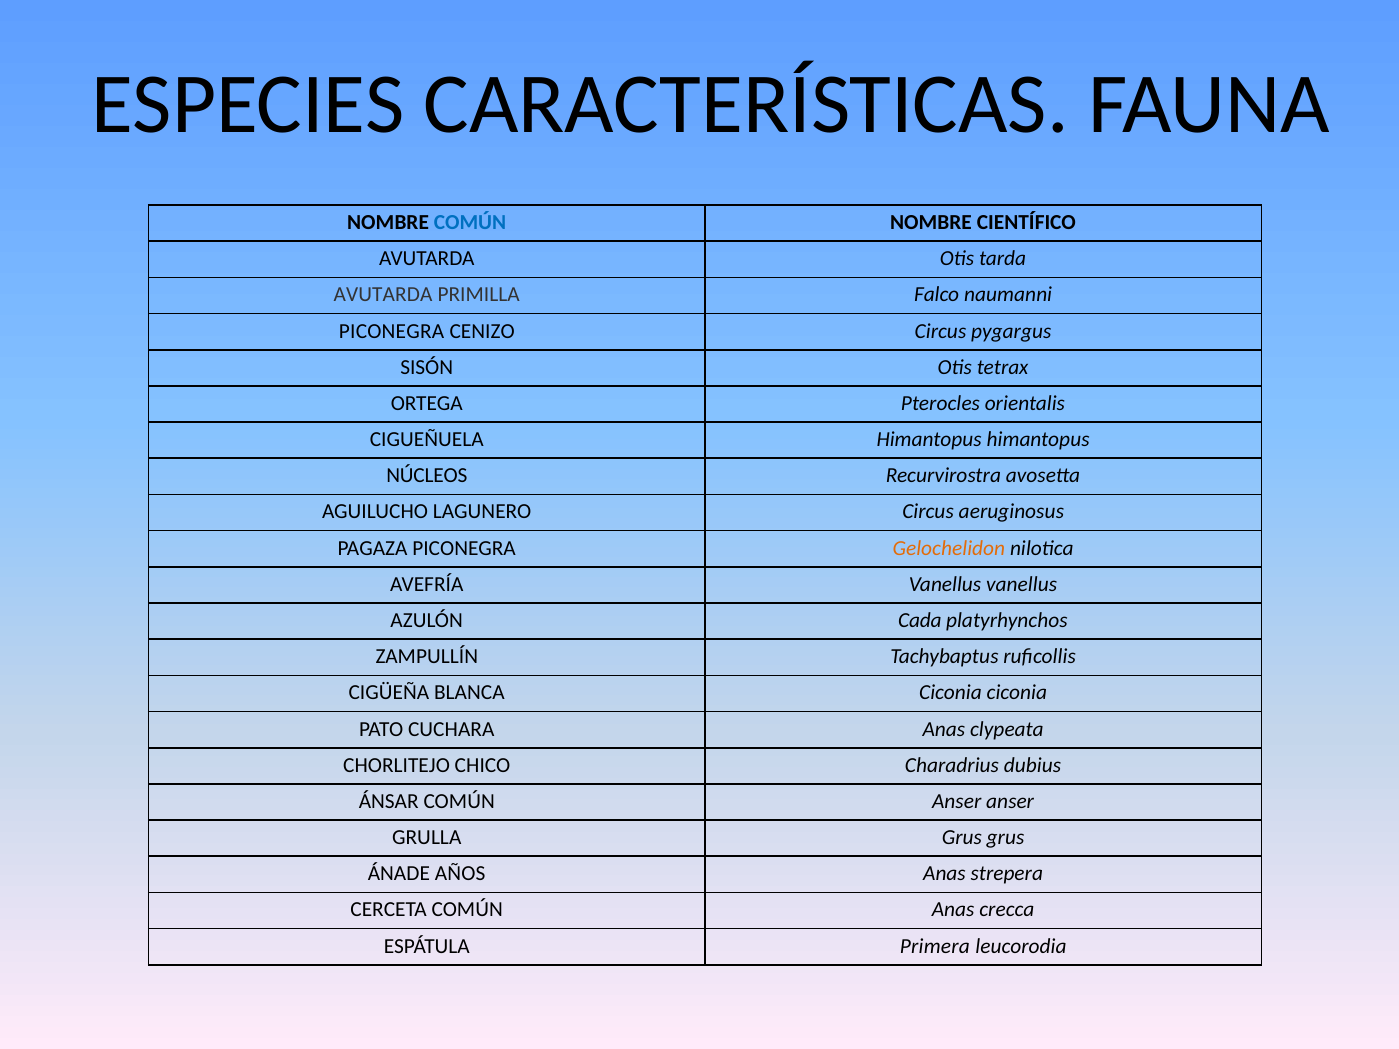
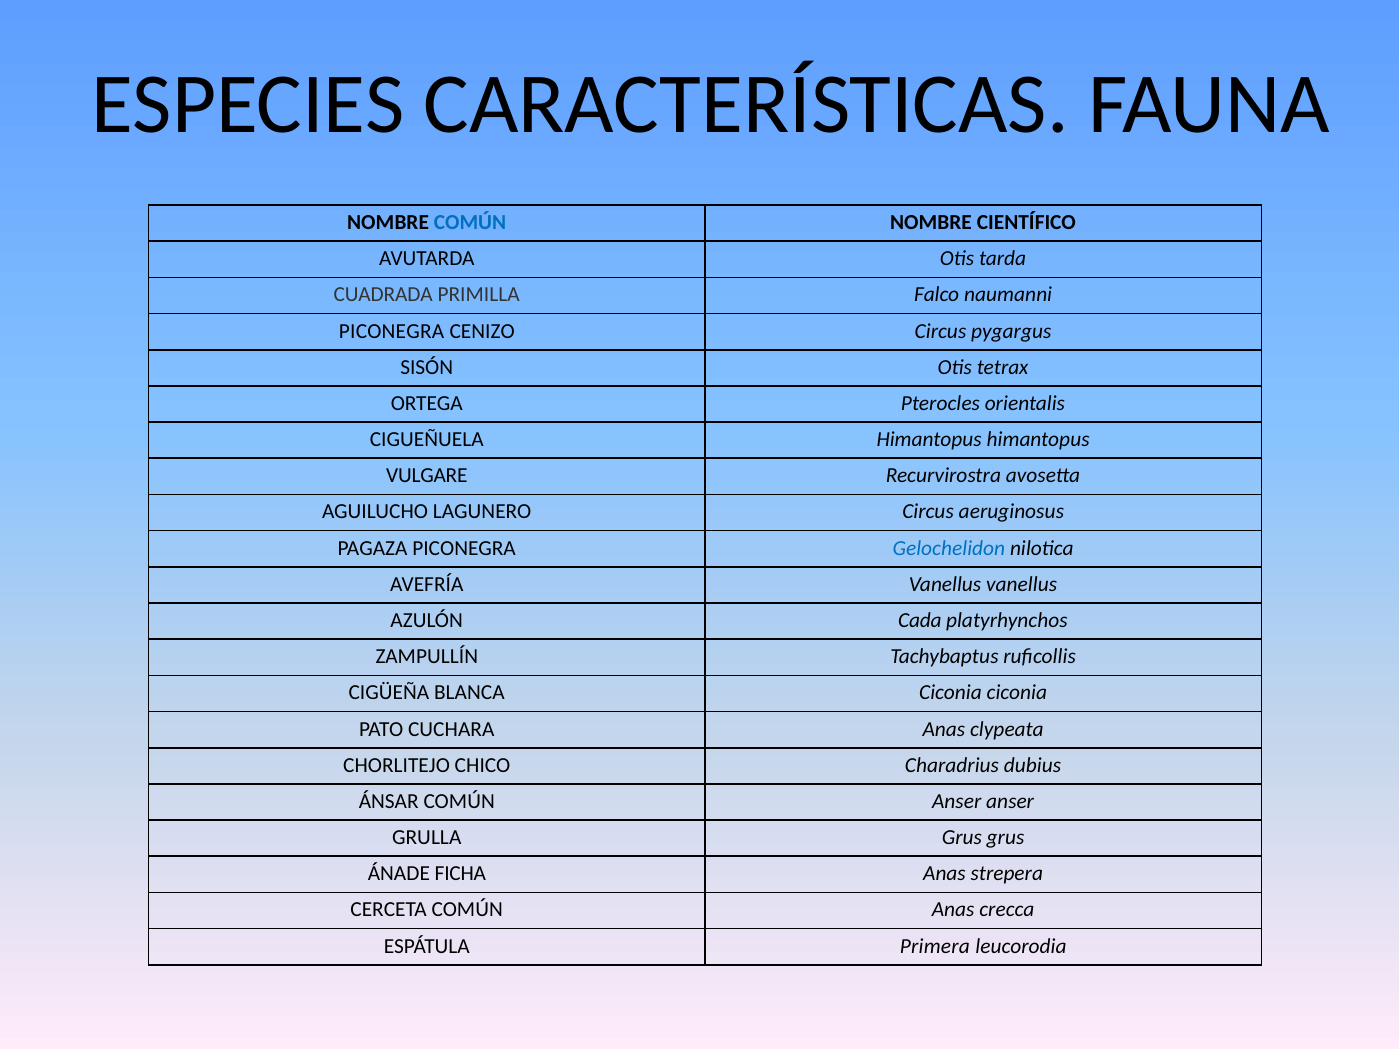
AVUTARDA: AVUTARDA -> CUADRADA (383, 295)
NÚCLEOS: NÚCLEOS -> VULGARE (427, 476)
Gelochelidon colour: orange -> blue (949, 548)
AÑOS: AÑOS -> FICHA (460, 874)
